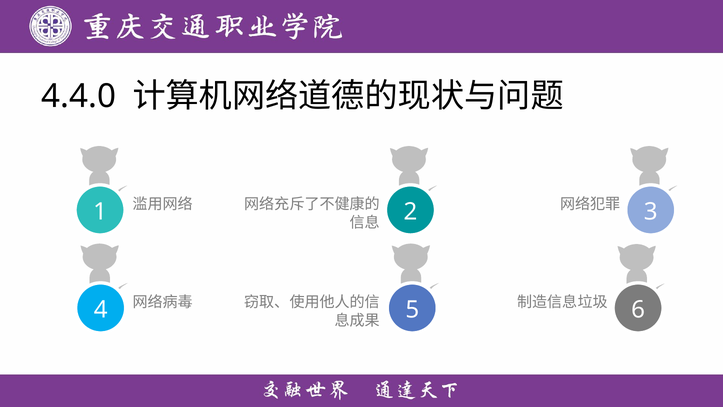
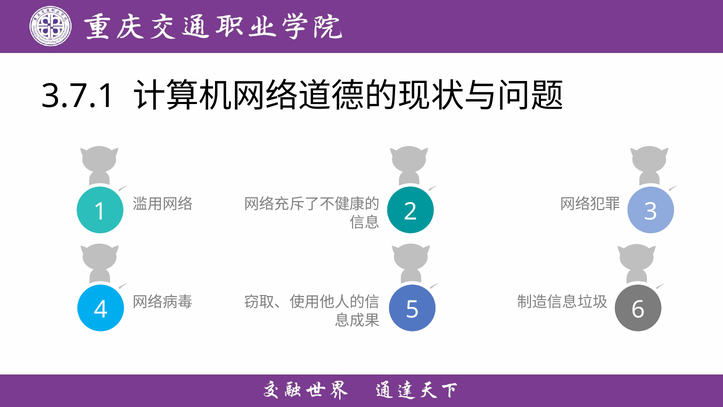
4.4.0: 4.4.0 -> 3.7.1 (79, 96)
